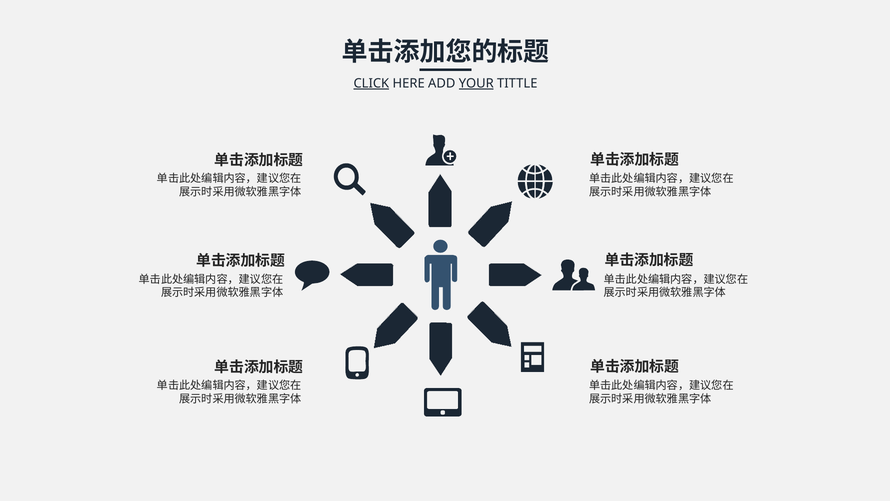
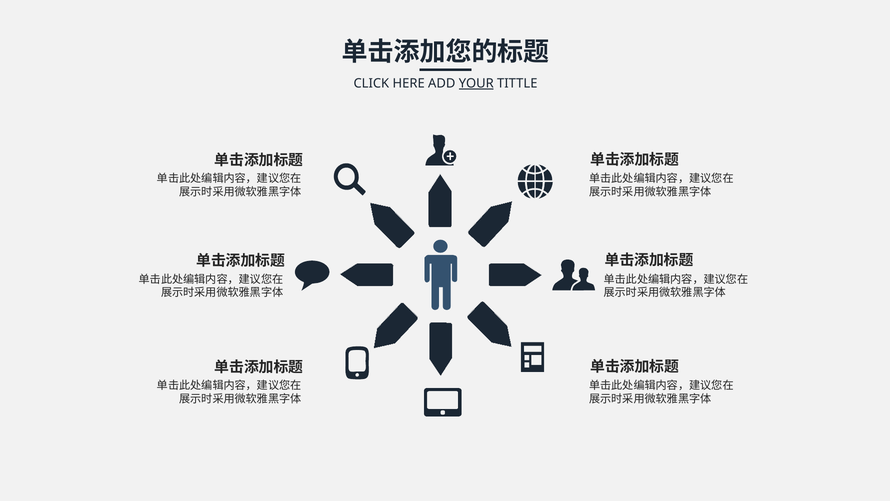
CLICK underline: present -> none (371, 83)
